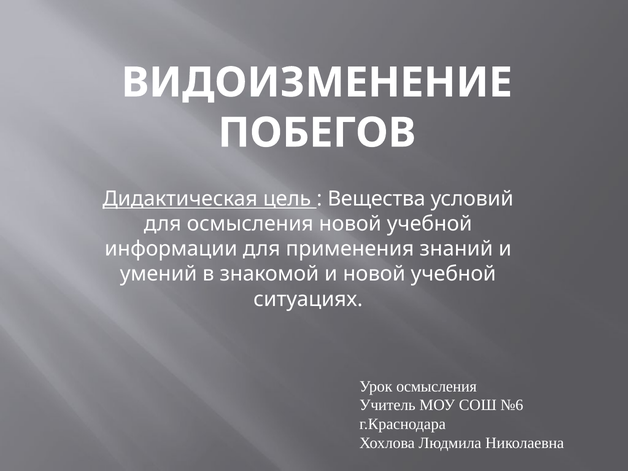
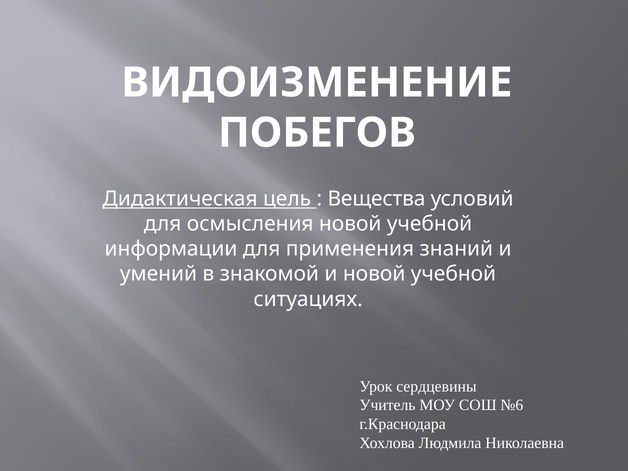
Урок осмысления: осмысления -> сердцевины (436, 386)
